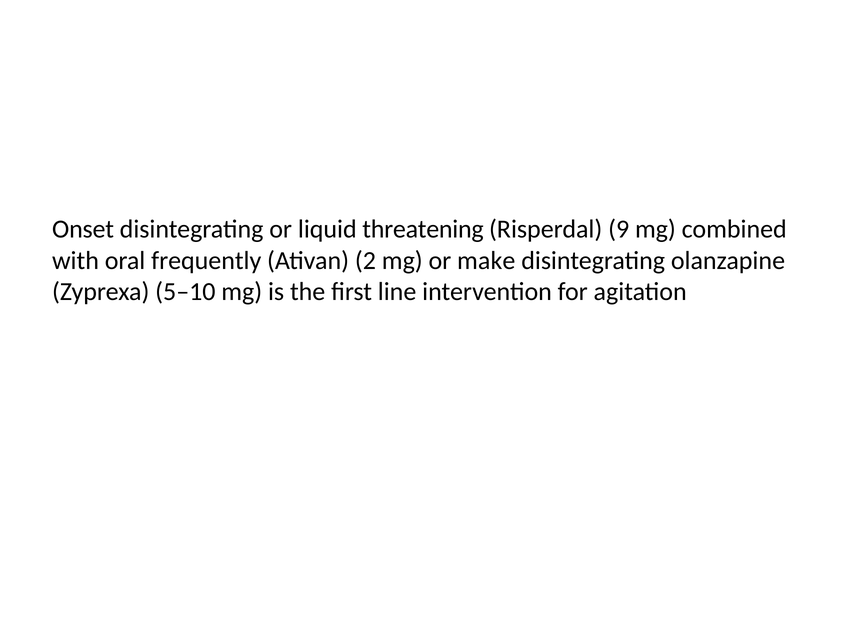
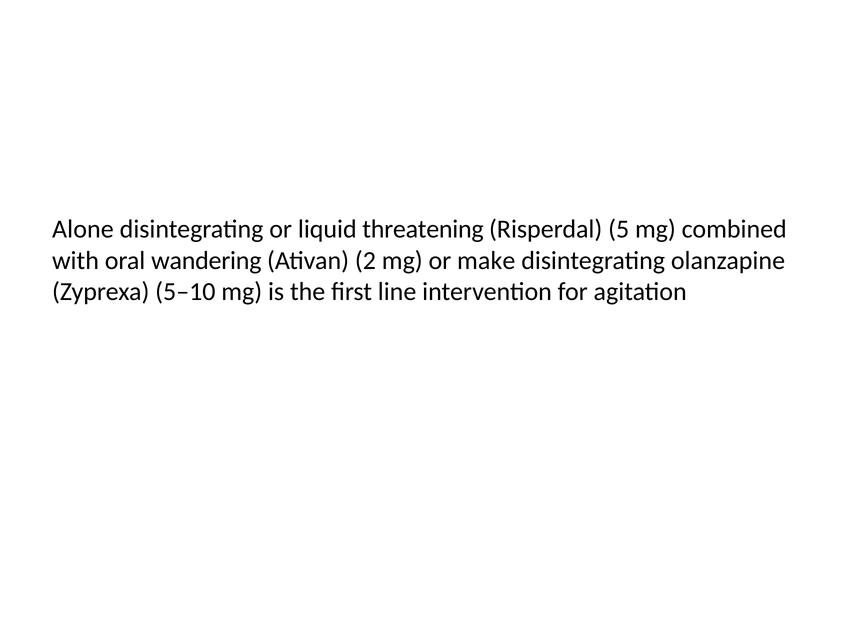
Onset: Onset -> Alone (83, 229)
9: 9 -> 5 (619, 229)
frequently: frequently -> wandering (206, 260)
